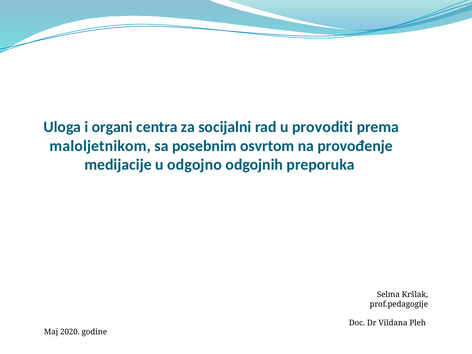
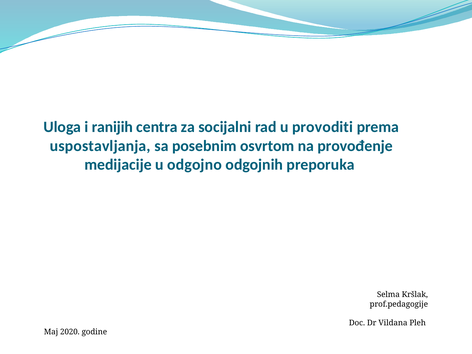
organi: organi -> ranijih (112, 127)
maloljetnikom: maloljetnikom -> uspostavljanja (100, 146)
